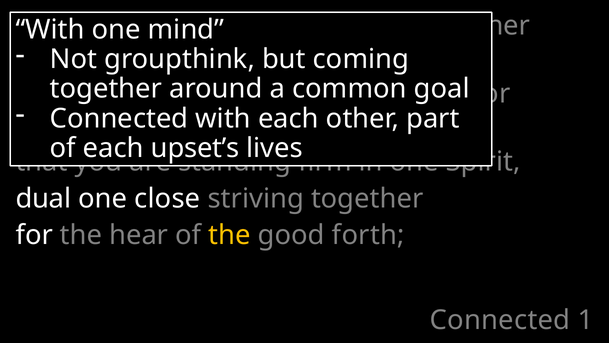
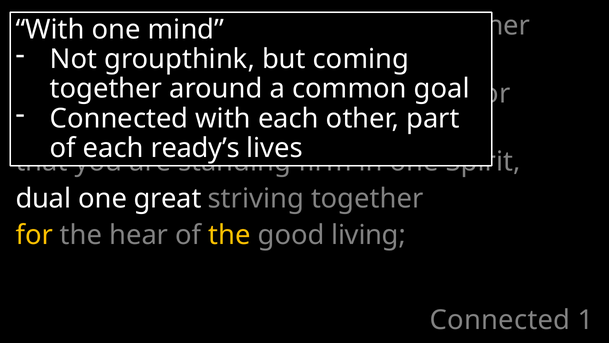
upset’s: upset’s -> ready’s (195, 148)
close: close -> great (168, 198)
for colour: white -> yellow (34, 235)
forth: forth -> living (369, 235)
